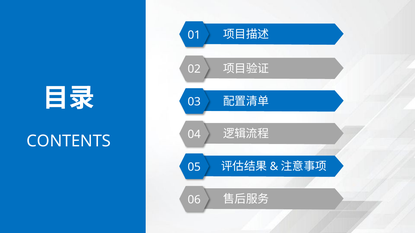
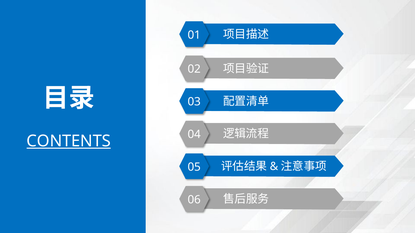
CONTENTS underline: none -> present (69, 141)
